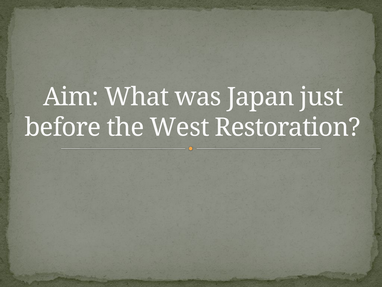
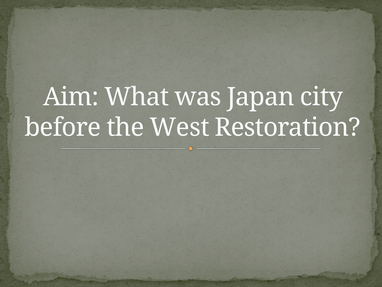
just: just -> city (321, 97)
